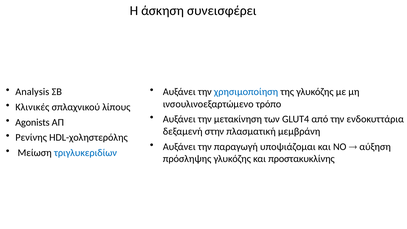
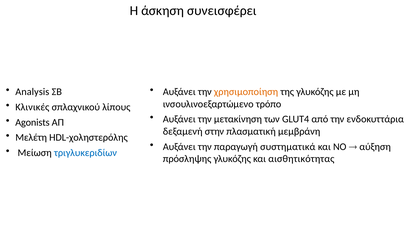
χρησιμοποίηση colour: blue -> orange (246, 92)
Ρενίνης: Ρενίνης -> Μελέτη (31, 138)
υποψιάζομαι: υποψιάζομαι -> συστηματικά (288, 147)
προστακυκλίνης: προστακυκλίνης -> αισθητικότητας (301, 159)
